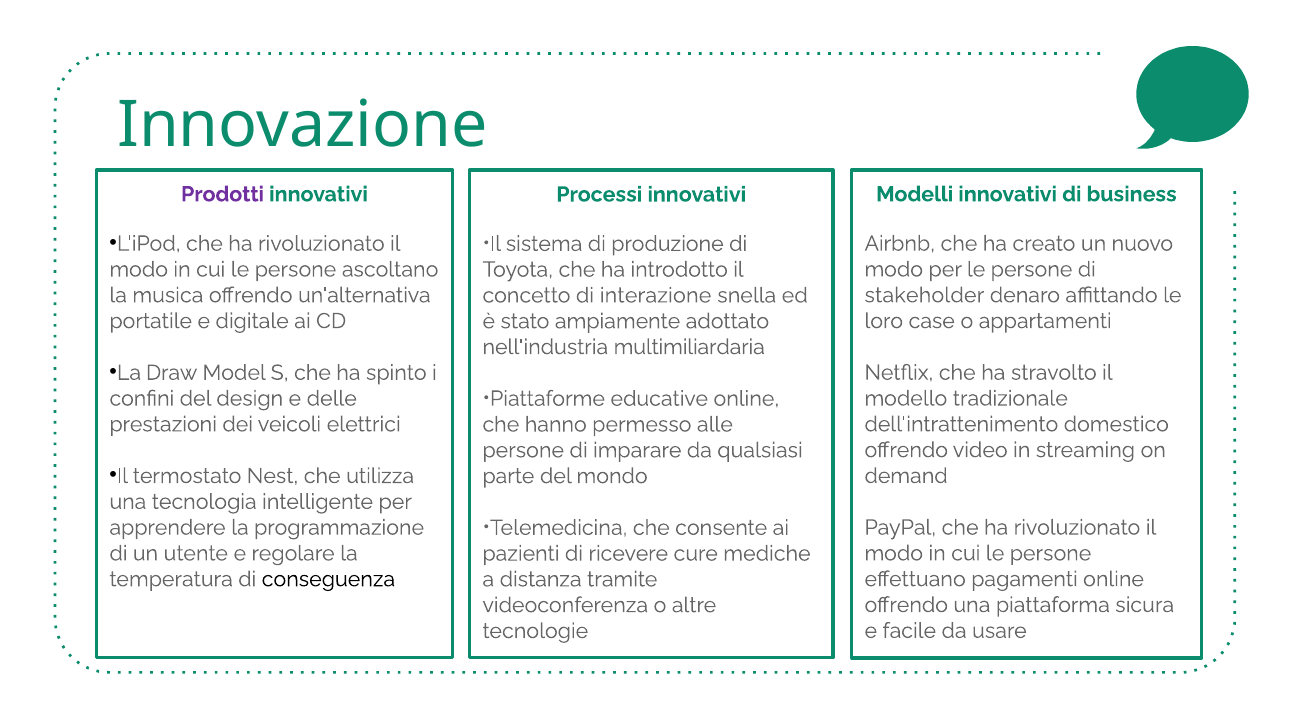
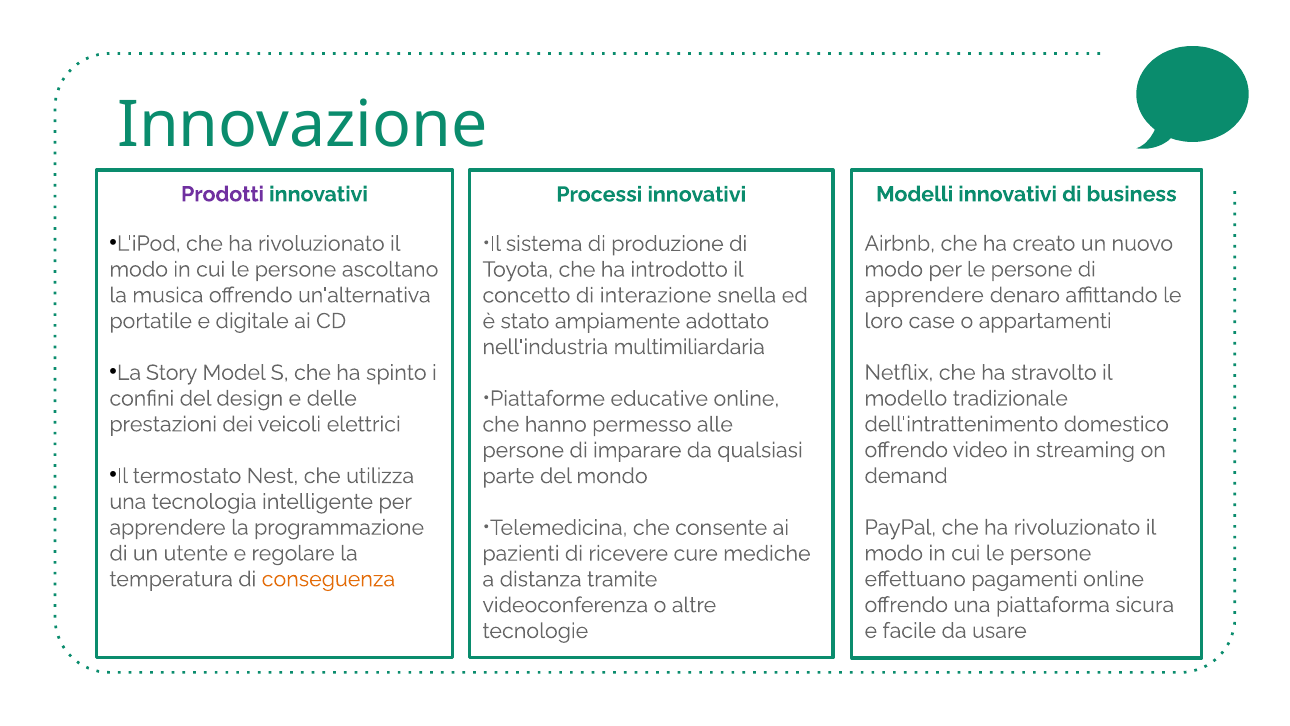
stakeholder: stakeholder -> apprendere (924, 295)
Draw: Draw -> Story (172, 372)
conseguenza colour: black -> orange (328, 579)
